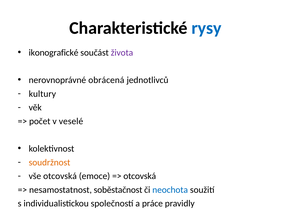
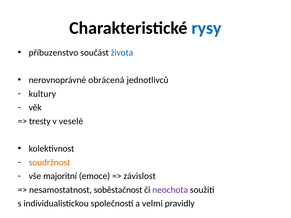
ikonografické: ikonografické -> příbuzenstvo (53, 53)
života colour: purple -> blue (122, 53)
počet: počet -> tresty (40, 121)
vše otcovská: otcovská -> majoritní (60, 176)
otcovská: otcovská -> závislost (140, 176)
neochota colour: blue -> purple (170, 190)
práce: práce -> velmi (152, 204)
